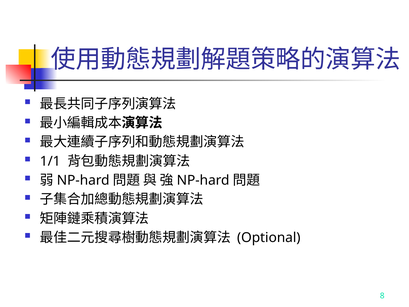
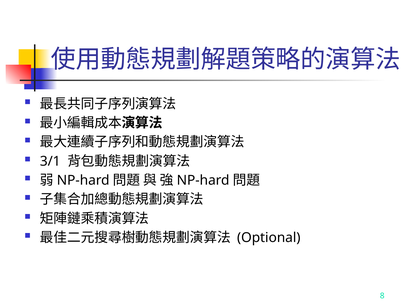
1/1: 1/1 -> 3/1 (50, 161)
